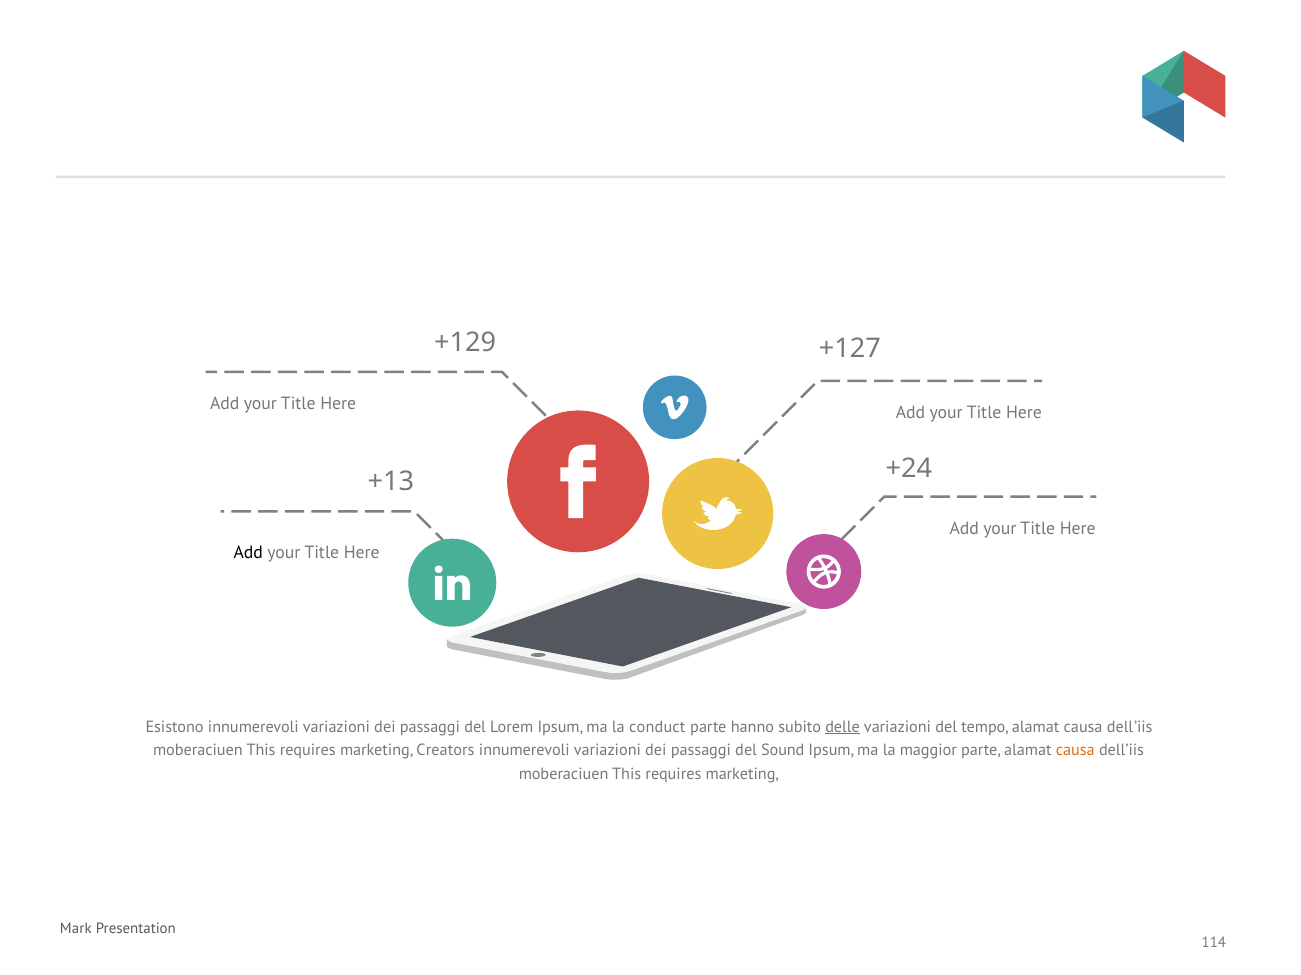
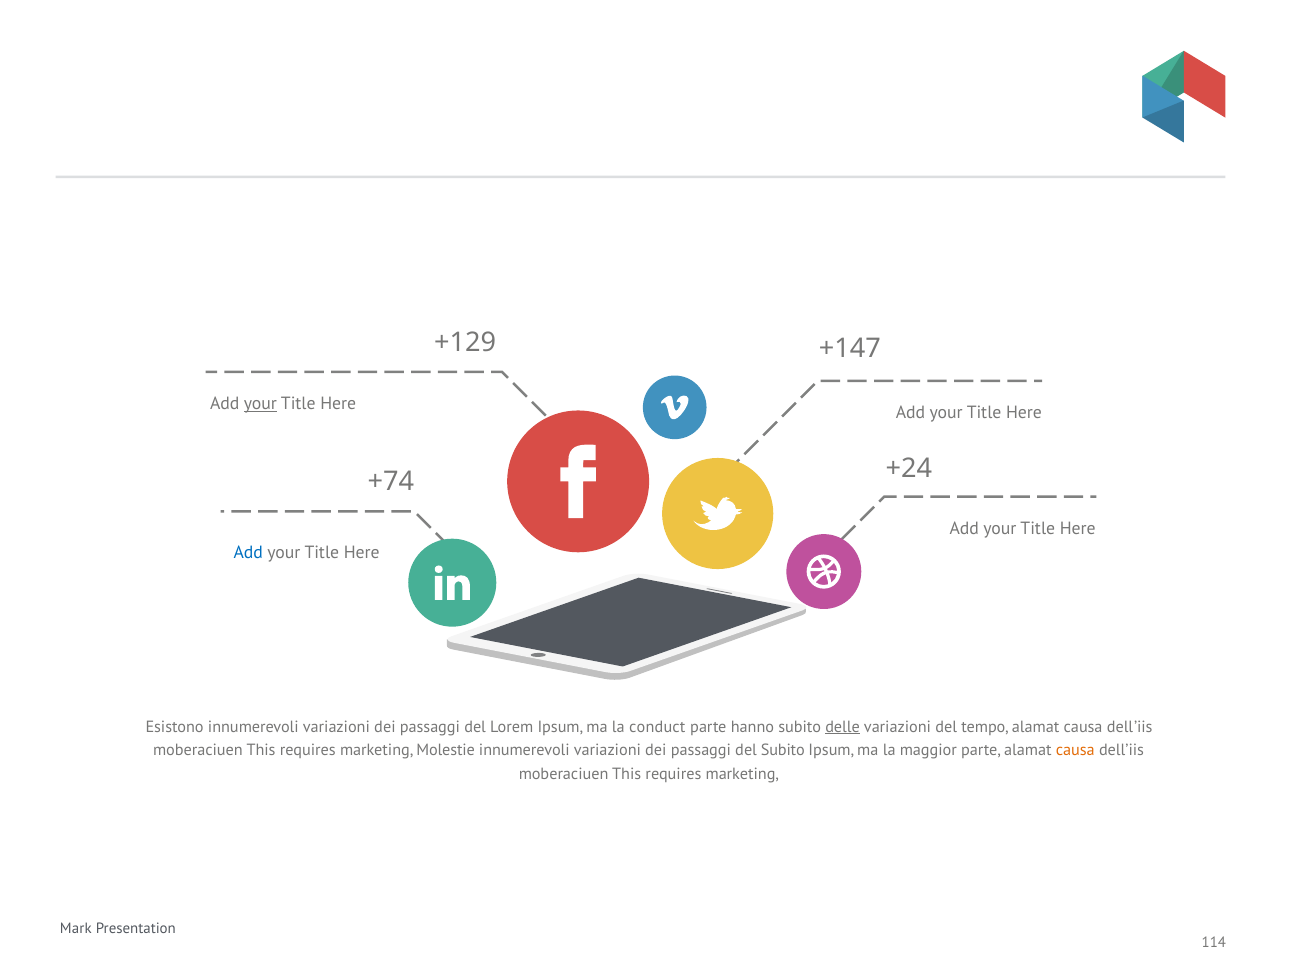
+127: +127 -> +147 (850, 349)
your underline: none -> present (260, 404)
+13: +13 -> +74 (391, 482)
Add colour: black -> blue (248, 553)
Creators: Creators -> Molestie (446, 751)
del Sound: Sound -> Subito (783, 751)
